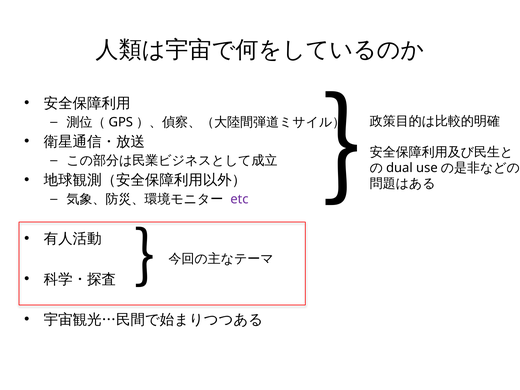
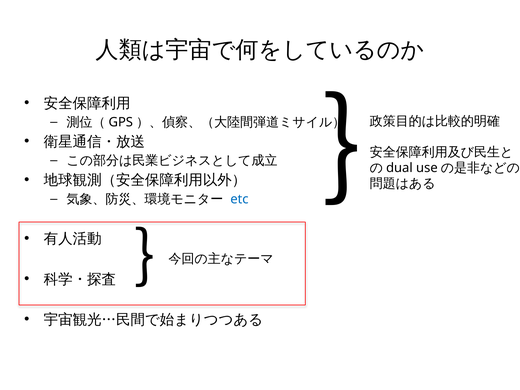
etc colour: purple -> blue (239, 199)
